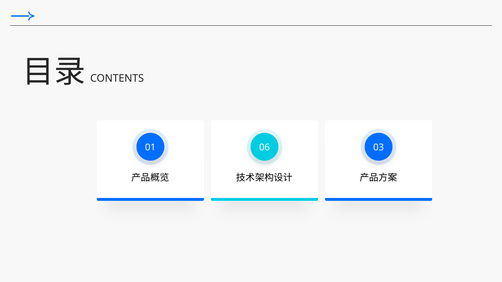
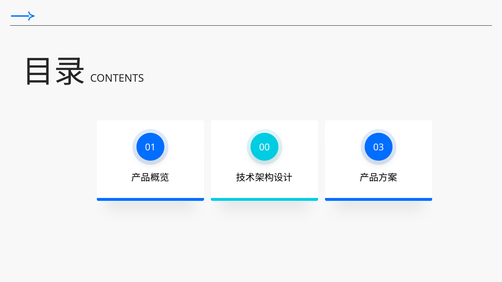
06: 06 -> 00 (265, 148)
